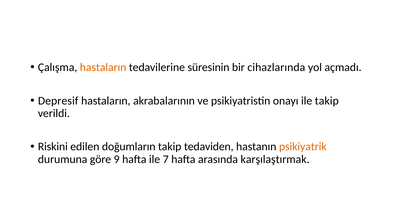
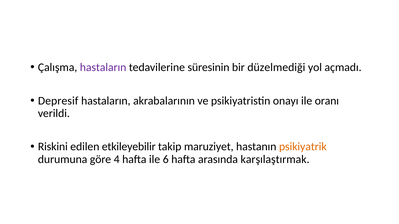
hastaların colour: orange -> purple (103, 67)
cihazlarında: cihazlarında -> düzelmediği (276, 67)
ile takip: takip -> oranı (327, 101)
doğumların: doğumların -> etkileyebilir (129, 147)
tedaviden: tedaviden -> maruziyet (209, 147)
9: 9 -> 4 (117, 160)
7: 7 -> 6 (166, 160)
